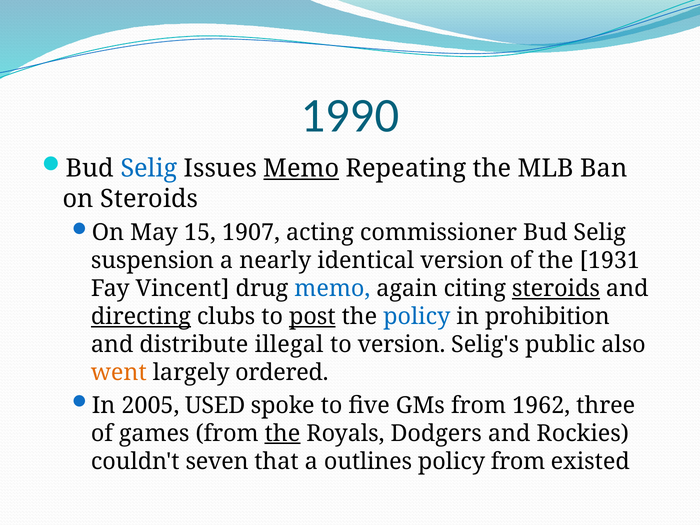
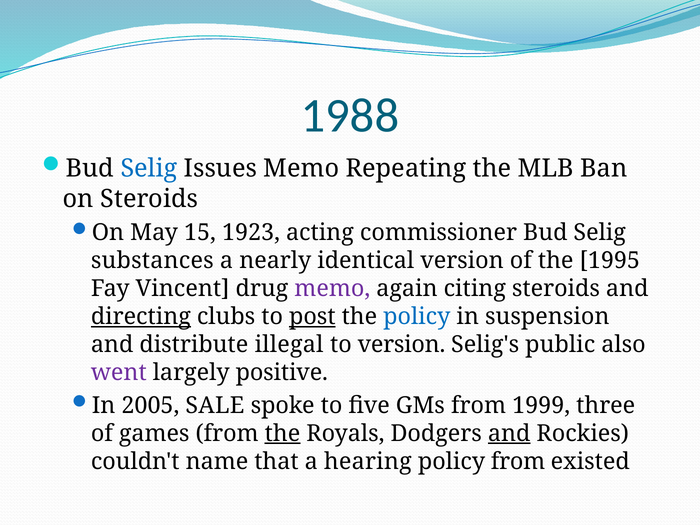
1990: 1990 -> 1988 (350, 116)
Memo underline: present -> none (301, 169)
1907: 1907 -> 1923 (251, 233)
suspension: suspension -> substances (152, 261)
1931: 1931 -> 1995 (610, 261)
memo colour: blue -> purple (332, 289)
steroids underline: present -> none (556, 289)
prohibition: prohibition -> suspension (547, 317)
went colour: orange -> purple (119, 373)
ordered: ordered -> positive (282, 373)
USED: USED -> SALE (215, 405)
1962: 1962 -> 1999 (541, 405)
and underline: none -> present (509, 433)
seven: seven -> name (217, 461)
outlines: outlines -> hearing (368, 461)
